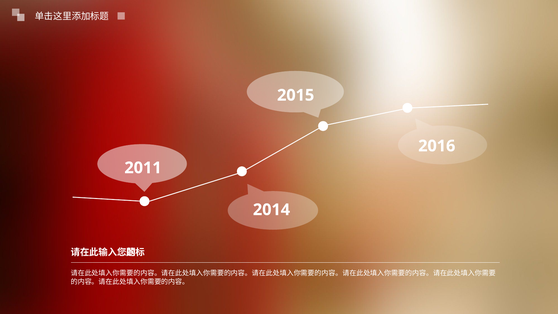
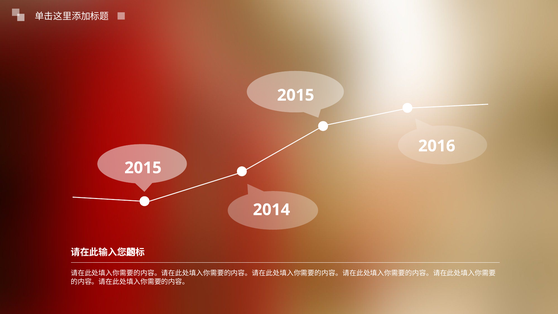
2011: 2011 -> 2015 (143, 168)
